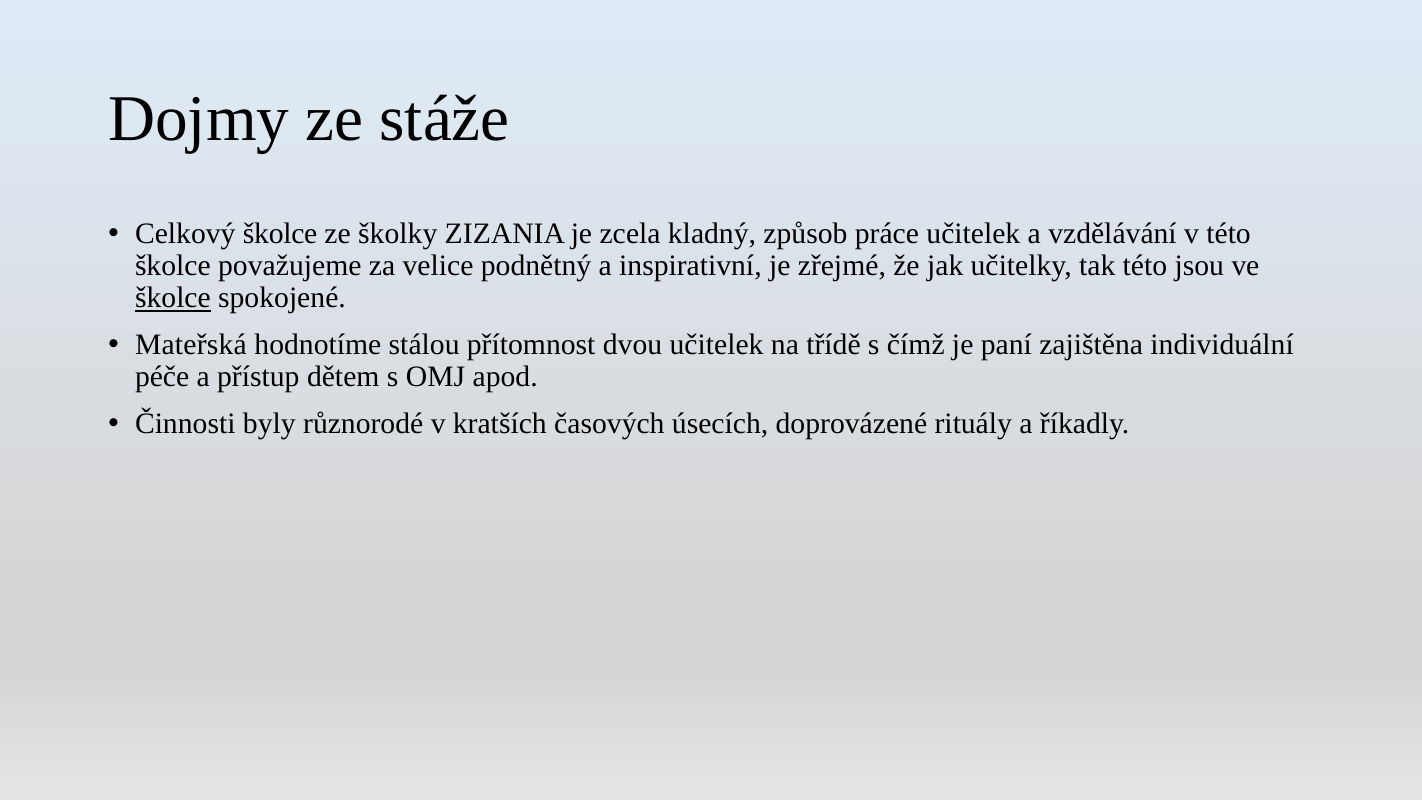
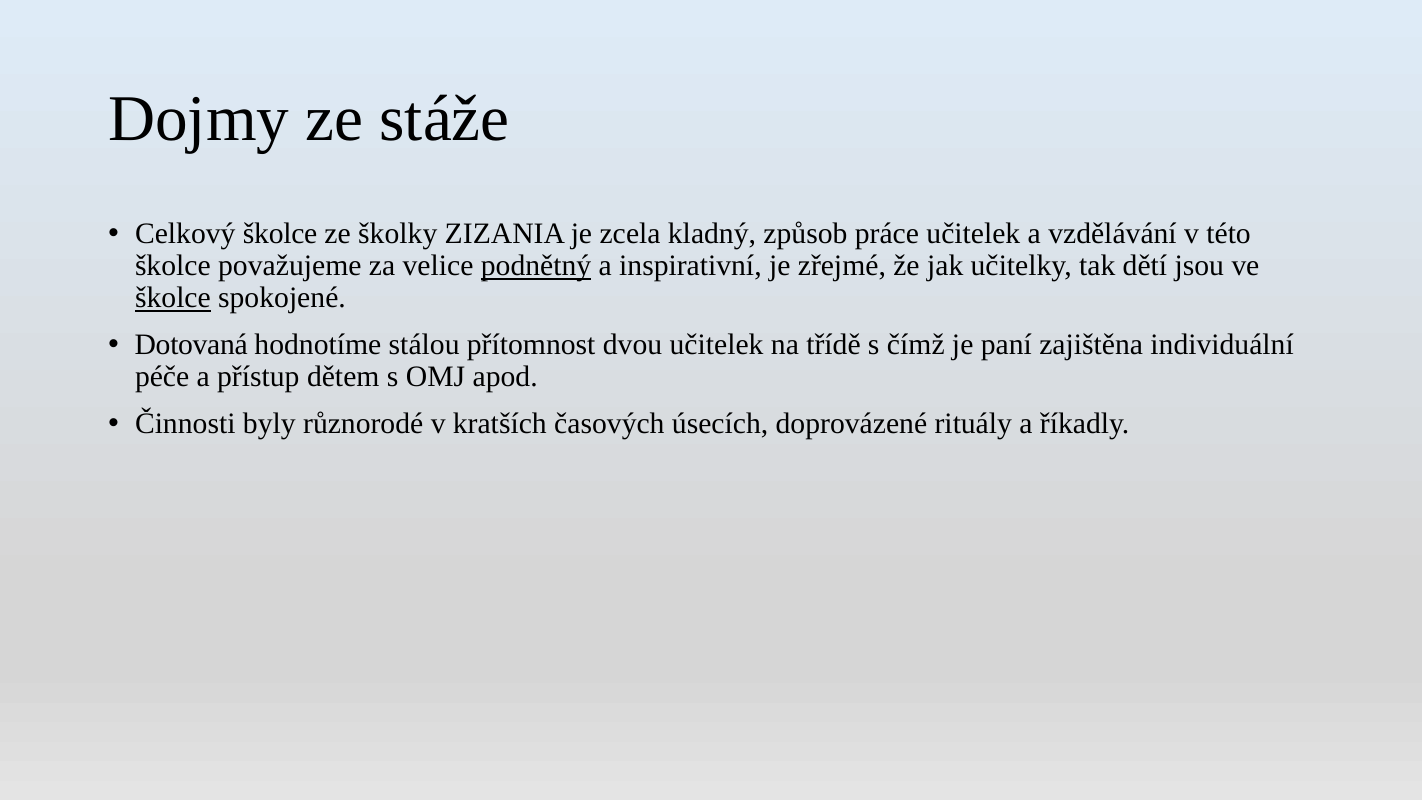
podnětný underline: none -> present (536, 266)
tak této: této -> dětí (1145, 266)
Mateřská: Mateřská -> Dotovaná (191, 345)
